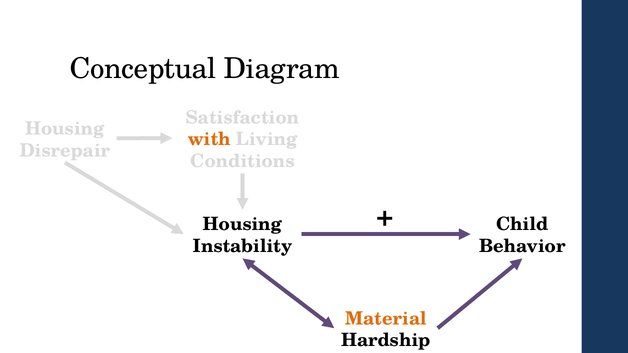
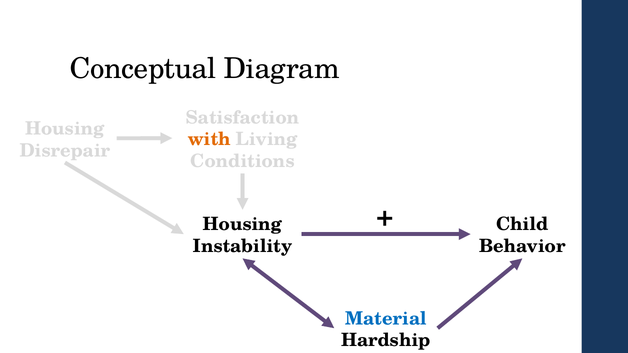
Material colour: orange -> blue (386, 319)
